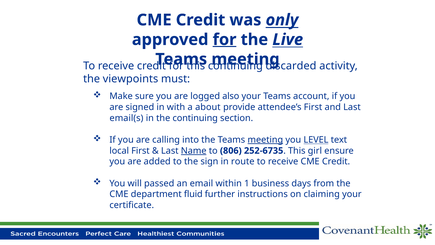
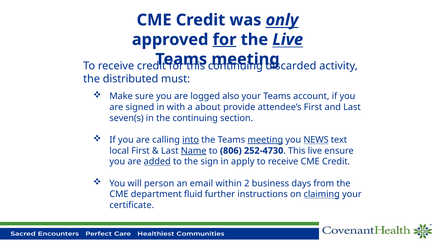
viewpoints: viewpoints -> distributed (131, 79)
email(s: email(s -> seven(s (127, 118)
into underline: none -> present (191, 140)
LEVEL: LEVEL -> NEWS (316, 140)
252-6735: 252-6735 -> 252-4730 (264, 151)
This girl: girl -> live (315, 151)
added underline: none -> present (157, 161)
route: route -> apply (243, 161)
passed: passed -> person (159, 183)
1: 1 -> 2 (247, 183)
claiming underline: none -> present (322, 194)
